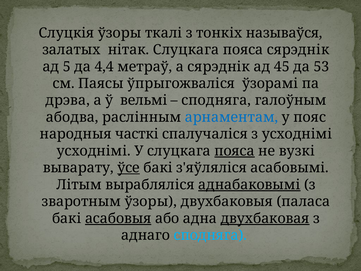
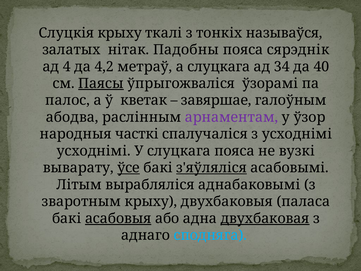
Слуцкія ўзоры: ўзоры -> крыху (120, 33)
нітак Слуцкага: Слуцкага -> Падобны (186, 50)
5: 5 -> 4 (67, 67)
4,4: 4,4 -> 4,2 (104, 67)
а сярэднік: сярэднік -> слуцкага (219, 67)
45: 45 -> 34 (282, 67)
53: 53 -> 40 (321, 67)
Паясы underline: none -> present (101, 83)
дрэва: дрэва -> палос (68, 100)
вельмі: вельмі -> кветак (144, 100)
сподняга: сподняга -> завяршае (216, 100)
арнаментам colour: blue -> purple (231, 117)
пояс: пояс -> ўзор (310, 117)
пояса underline: present -> none (235, 151)
з'яўляліся underline: none -> present (212, 168)
аднабаковымі underline: present -> none (249, 185)
зваротным ўзоры: ўзоры -> крыху (151, 201)
